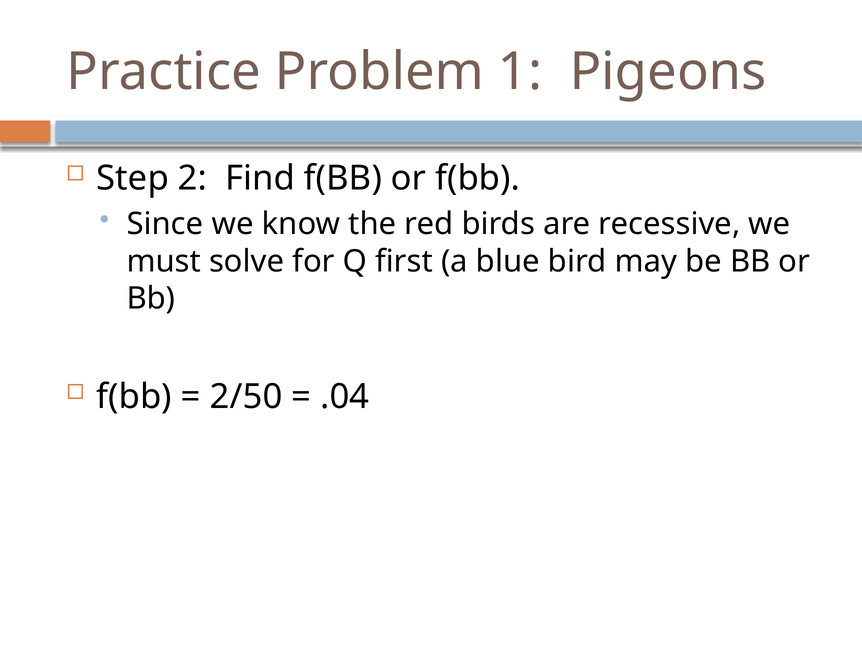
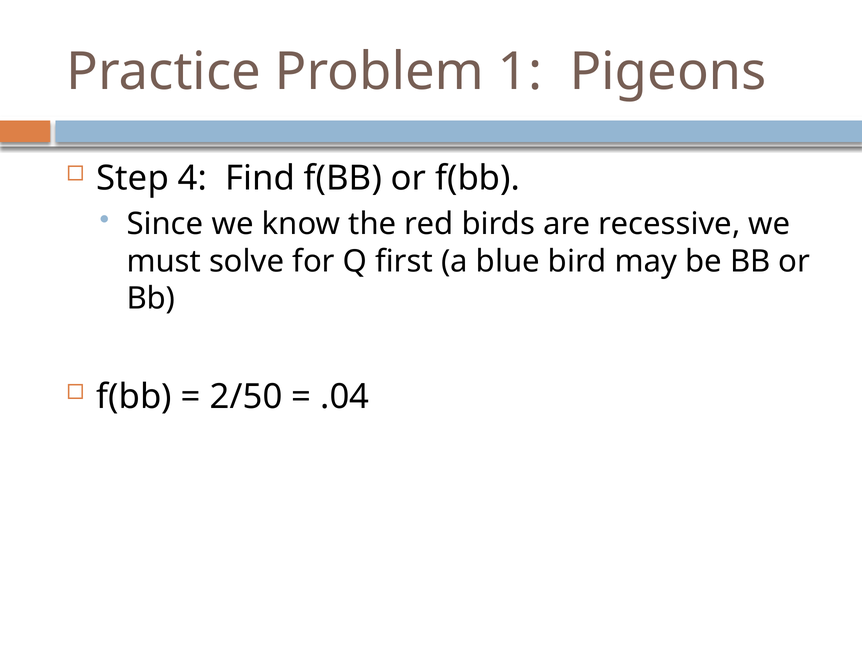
2: 2 -> 4 (193, 178)
